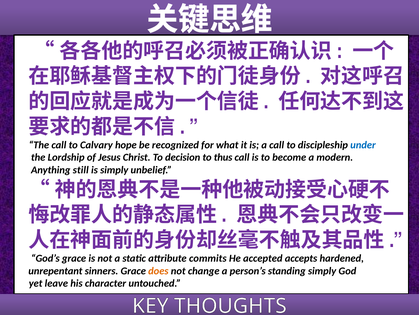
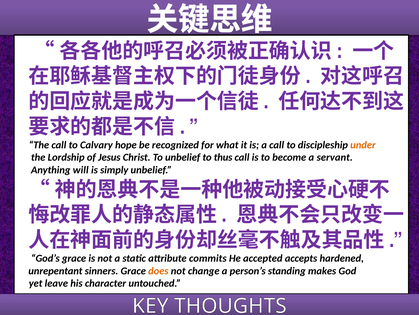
under colour: blue -> orange (363, 145)
To decision: decision -> unbelief (183, 157)
modern: modern -> servant (335, 157)
still: still -> will (81, 170)
standing simply: simply -> makes (322, 270)
